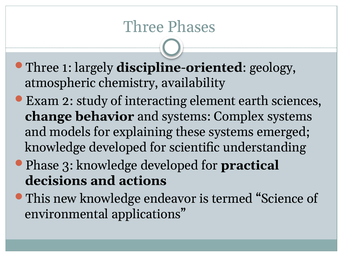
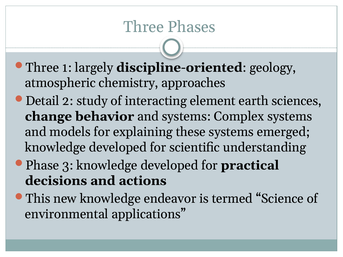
availability: availability -> approaches (194, 83)
Exam: Exam -> Detail (42, 101)
